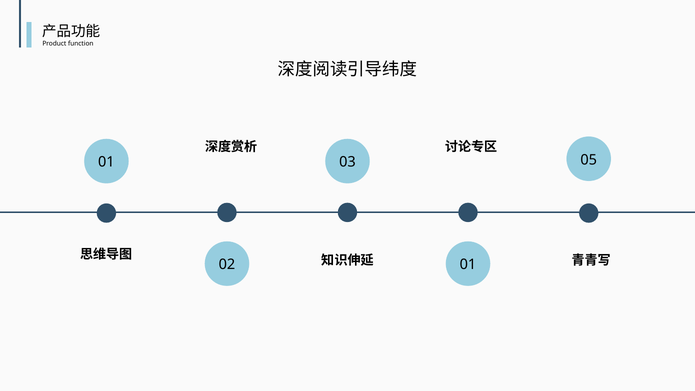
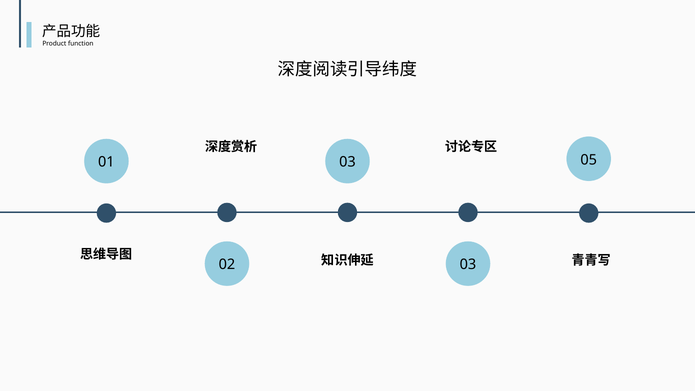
01: 01 -> 03 (468, 265)
